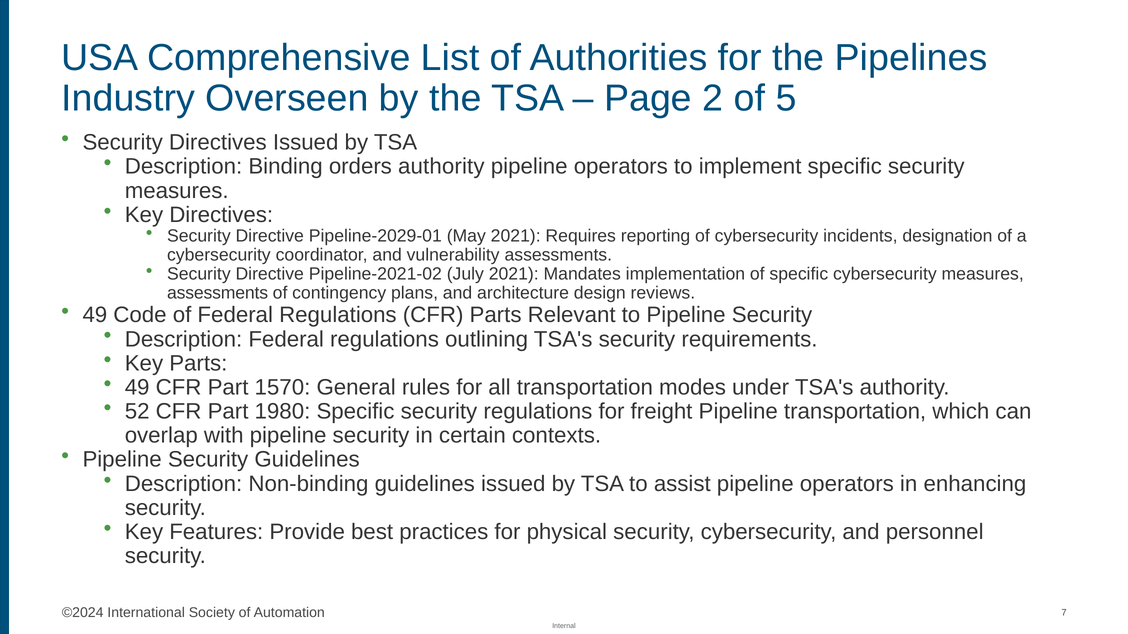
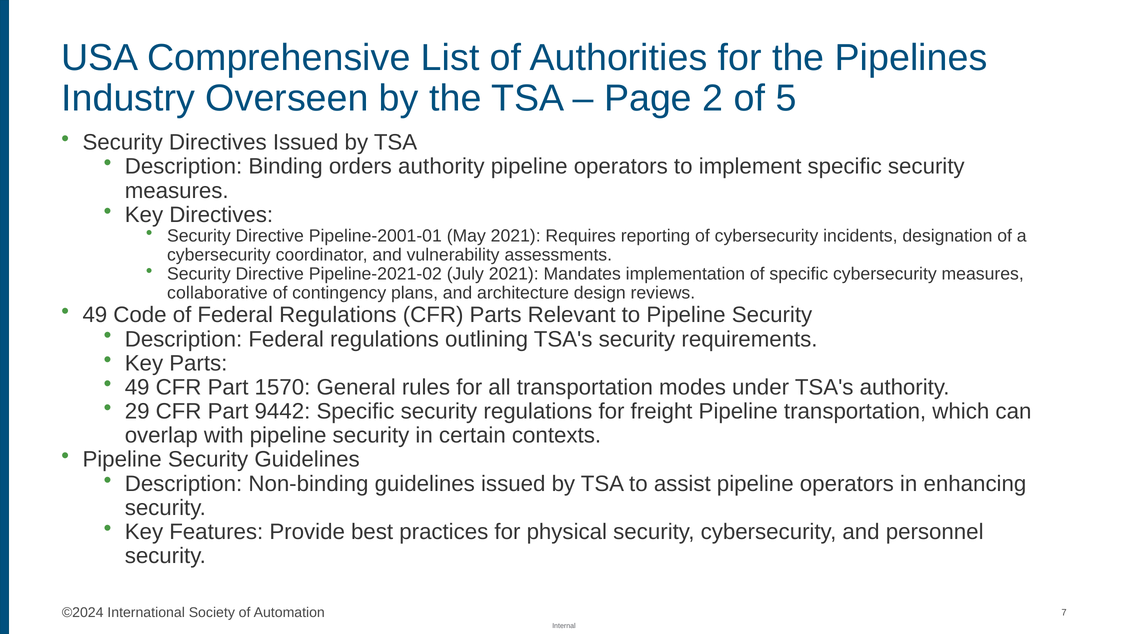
Pipeline-2029-01: Pipeline-2029-01 -> Pipeline-2001-01 (375, 236)
assessments: assessments -> collaborative (217, 293)
52: 52 -> 29 (137, 412)
1980: 1980 -> 9442 (282, 412)
